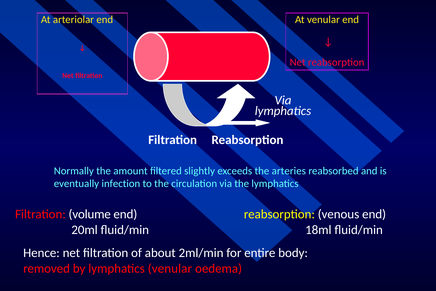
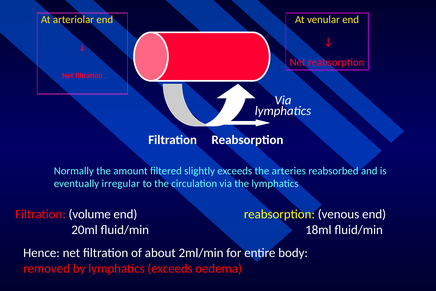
infection: infection -> irregular (121, 184)
lymphatics venular: venular -> exceeds (170, 268)
